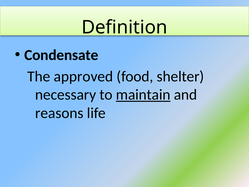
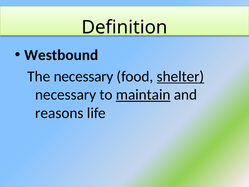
Condensate: Condensate -> Westbound (61, 55)
The approved: approved -> necessary (84, 76)
shelter underline: none -> present (180, 76)
